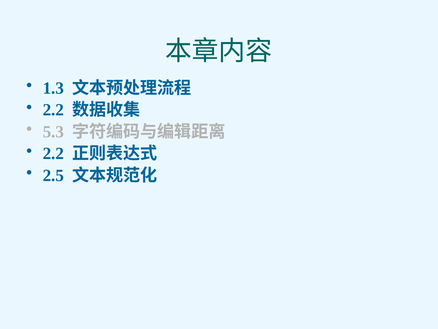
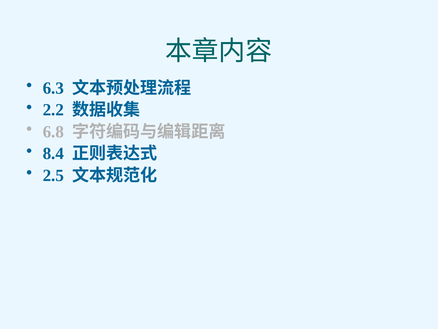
1.3: 1.3 -> 6.3 (53, 88)
5.3: 5.3 -> 6.8 (53, 132)
2.2: 2.2 -> 8.4 (53, 153)
